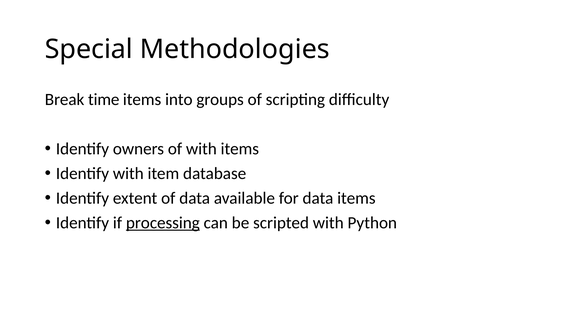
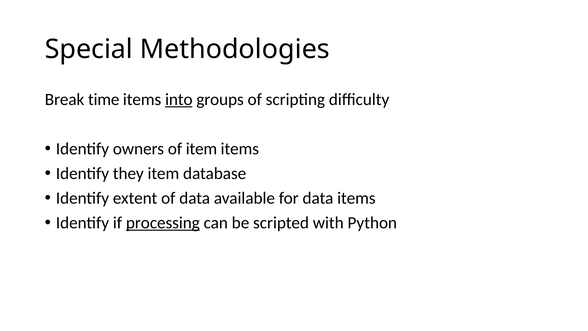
into underline: none -> present (179, 99)
of with: with -> item (201, 149)
Identify with: with -> they (128, 173)
